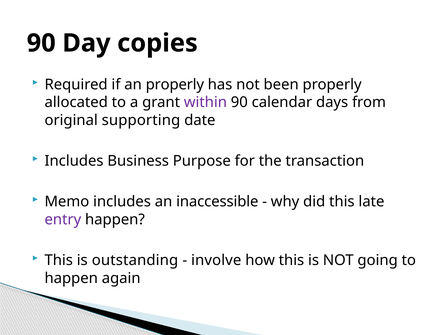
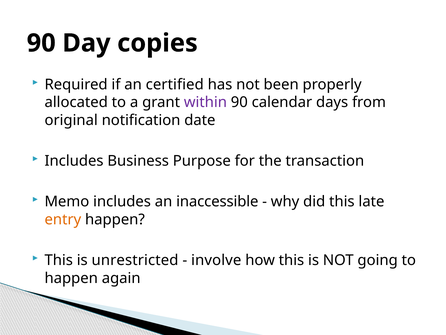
an properly: properly -> certified (175, 84)
supporting: supporting -> notification (141, 120)
entry colour: purple -> orange (63, 219)
outstanding: outstanding -> unrestricted (135, 260)
